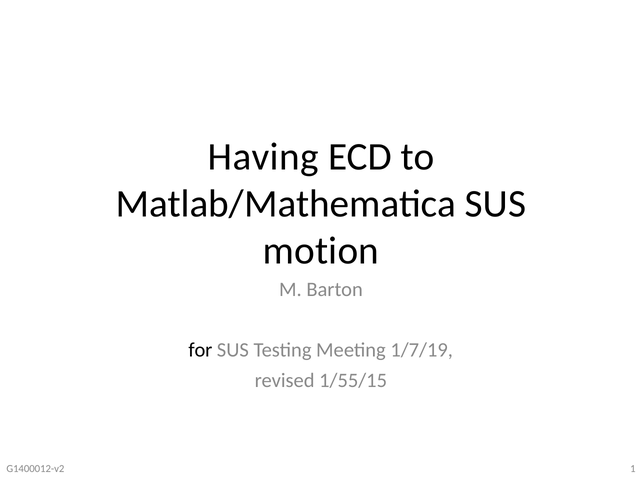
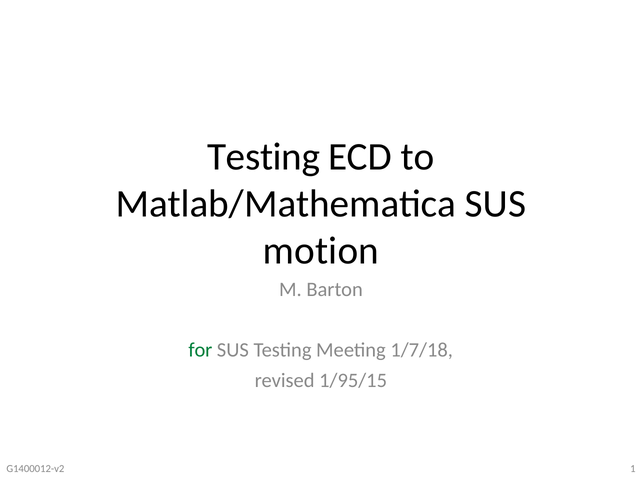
Having: Having -> Testing (264, 157)
for colour: black -> green (200, 350)
1/7/19: 1/7/19 -> 1/7/18 (422, 350)
1/55/15: 1/55/15 -> 1/95/15 (353, 381)
